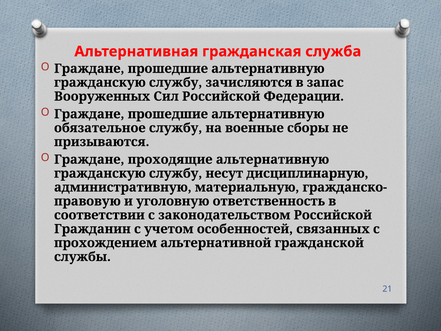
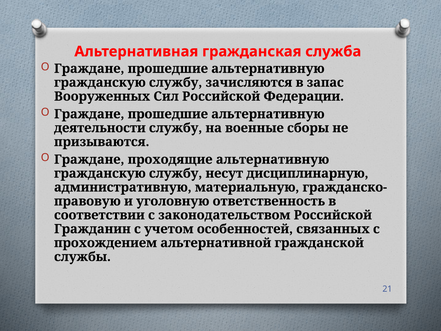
обязательное: обязательное -> деятельности (100, 128)
